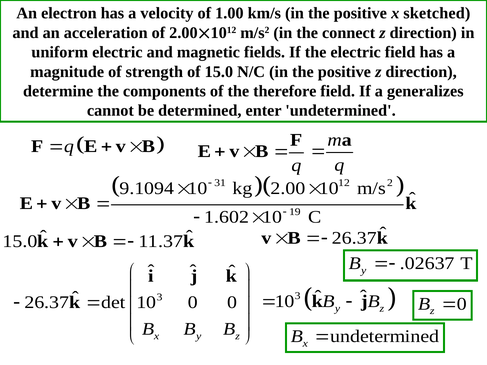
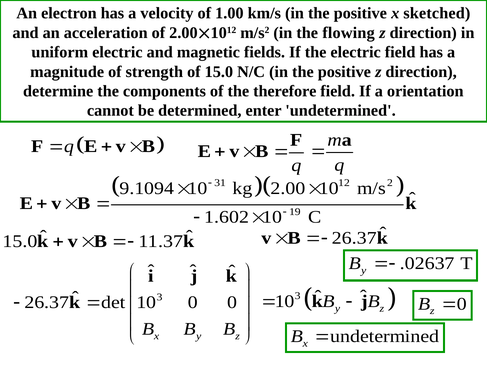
connect: connect -> flowing (349, 33)
generalizes: generalizes -> orientation (425, 91)
